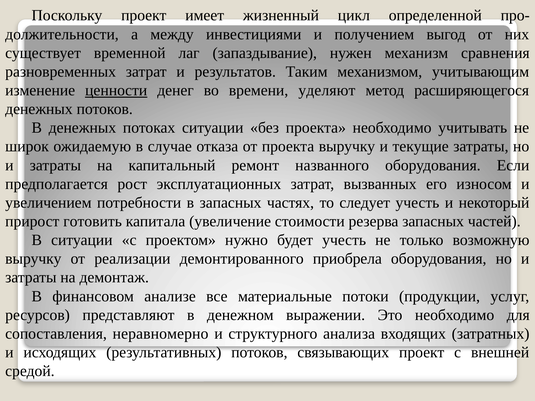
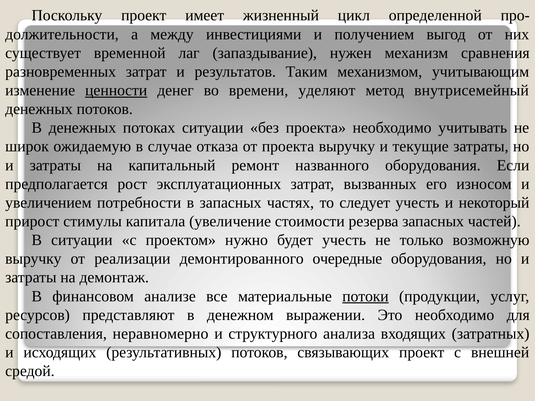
расширяющегося: расширяющегося -> внутрисемейный (471, 90)
готовить: готовить -> стимулы (93, 221)
приобрела: приобрела -> очередные (347, 259)
потоки underline: none -> present (366, 296)
